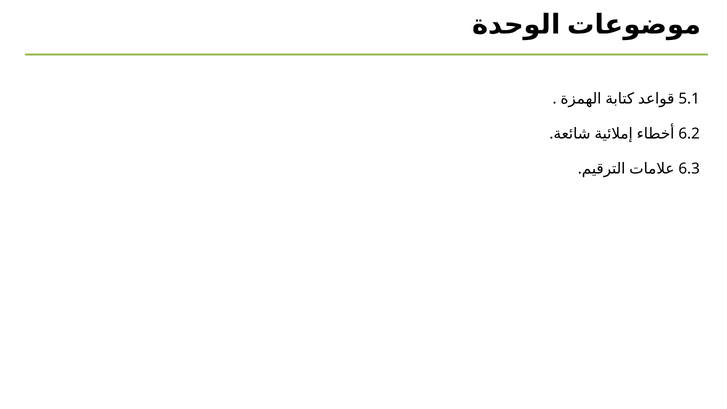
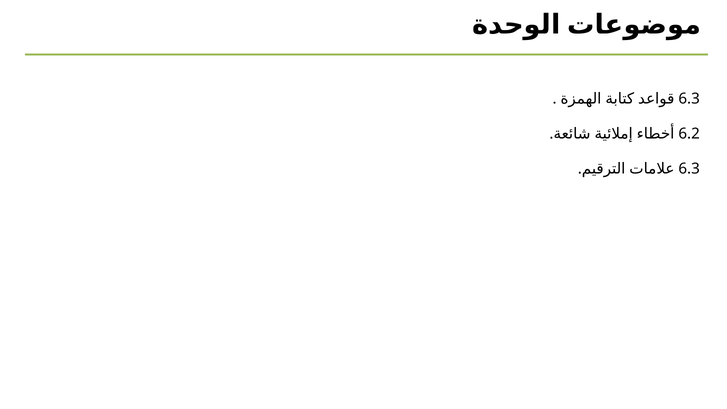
5.1: 5.1 -> 6.3 (689, 99)
